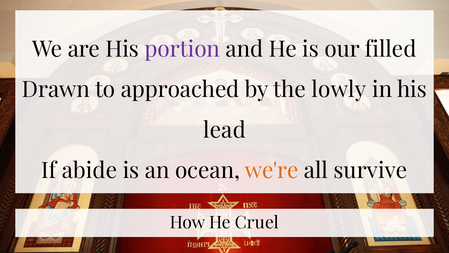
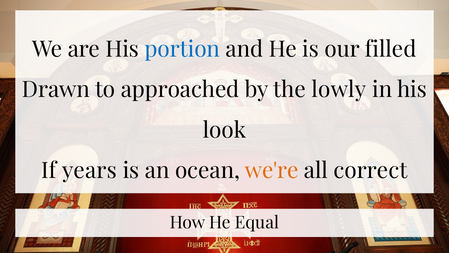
portion colour: purple -> blue (182, 49)
lead: lead -> look (224, 130)
abide: abide -> years (89, 171)
survive: survive -> correct (370, 171)
Cruel: Cruel -> Equal (257, 222)
